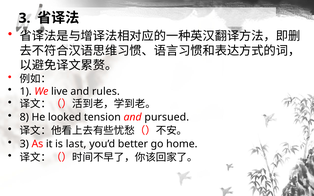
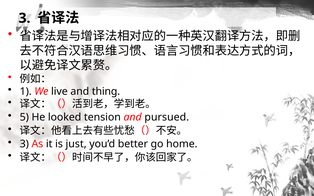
rules: rules -> thing (106, 92)
8: 8 -> 5 (24, 117)
last: last -> just (76, 144)
